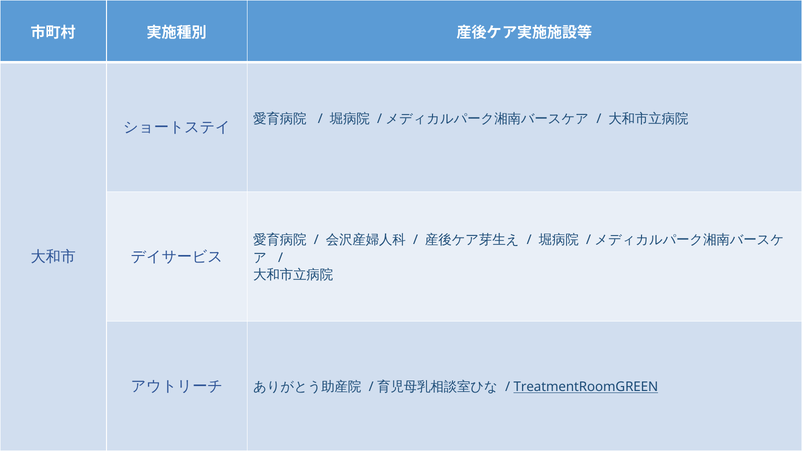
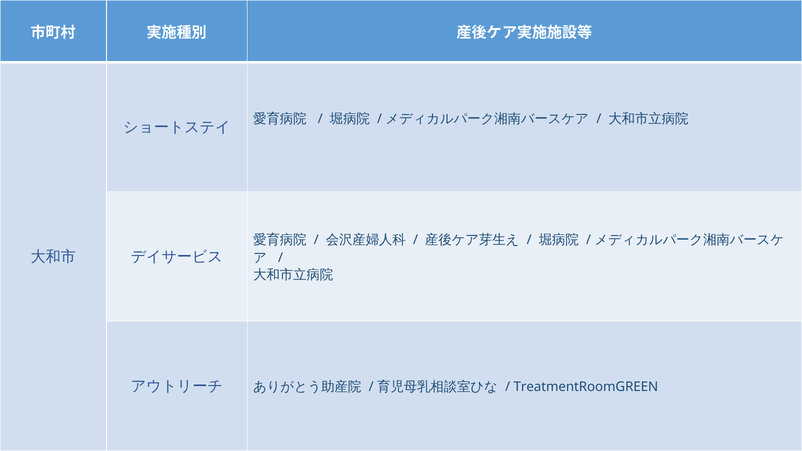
TreatmentRoomGREEN underline: present -> none (586, 387)
